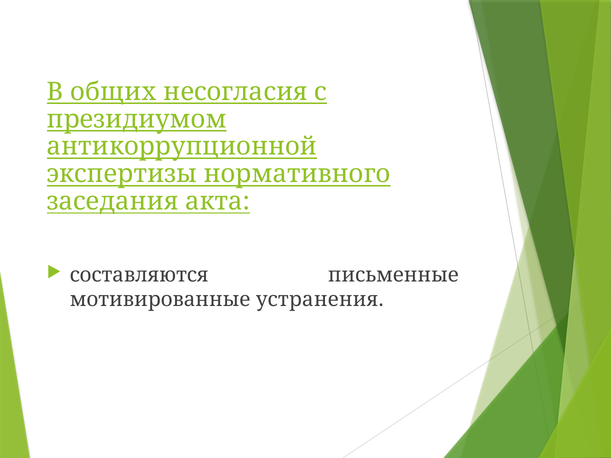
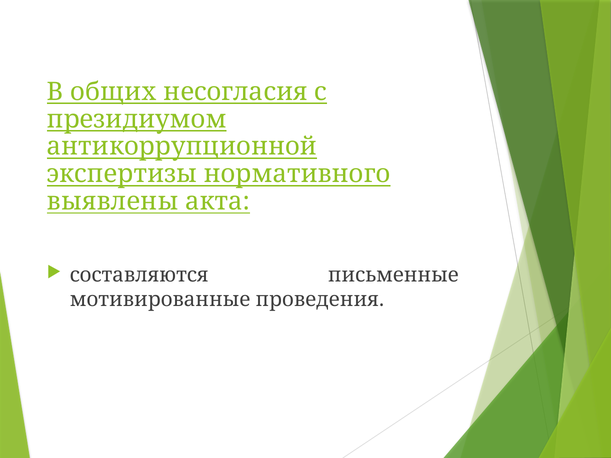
заседания: заседания -> выявлены (113, 202)
устранения: устранения -> проведения (320, 300)
